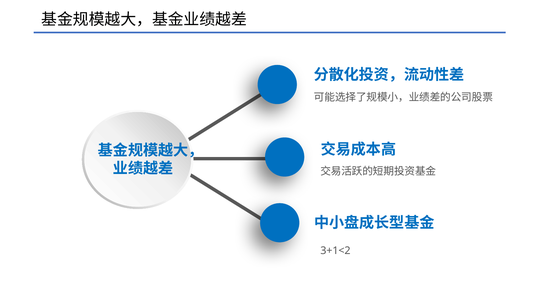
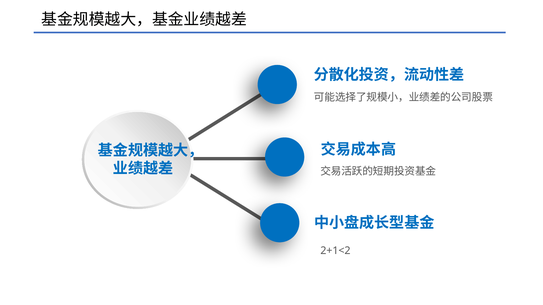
3+1<2: 3+1<2 -> 2+1<2 (335, 251)
